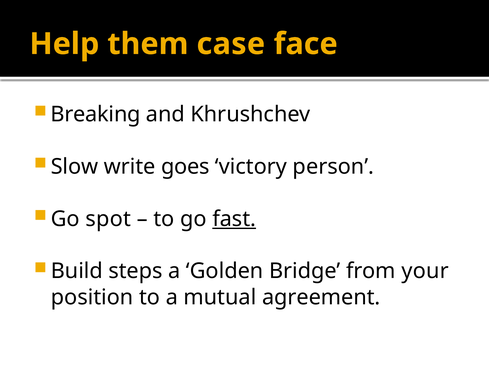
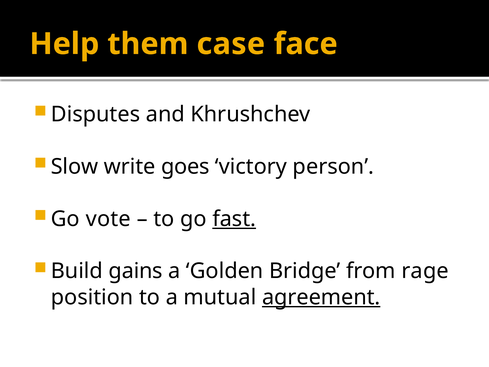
Breaking: Breaking -> Disputes (95, 114)
spot: spot -> vote (108, 219)
steps: steps -> gains (136, 271)
your: your -> rage (425, 271)
agreement underline: none -> present (321, 297)
